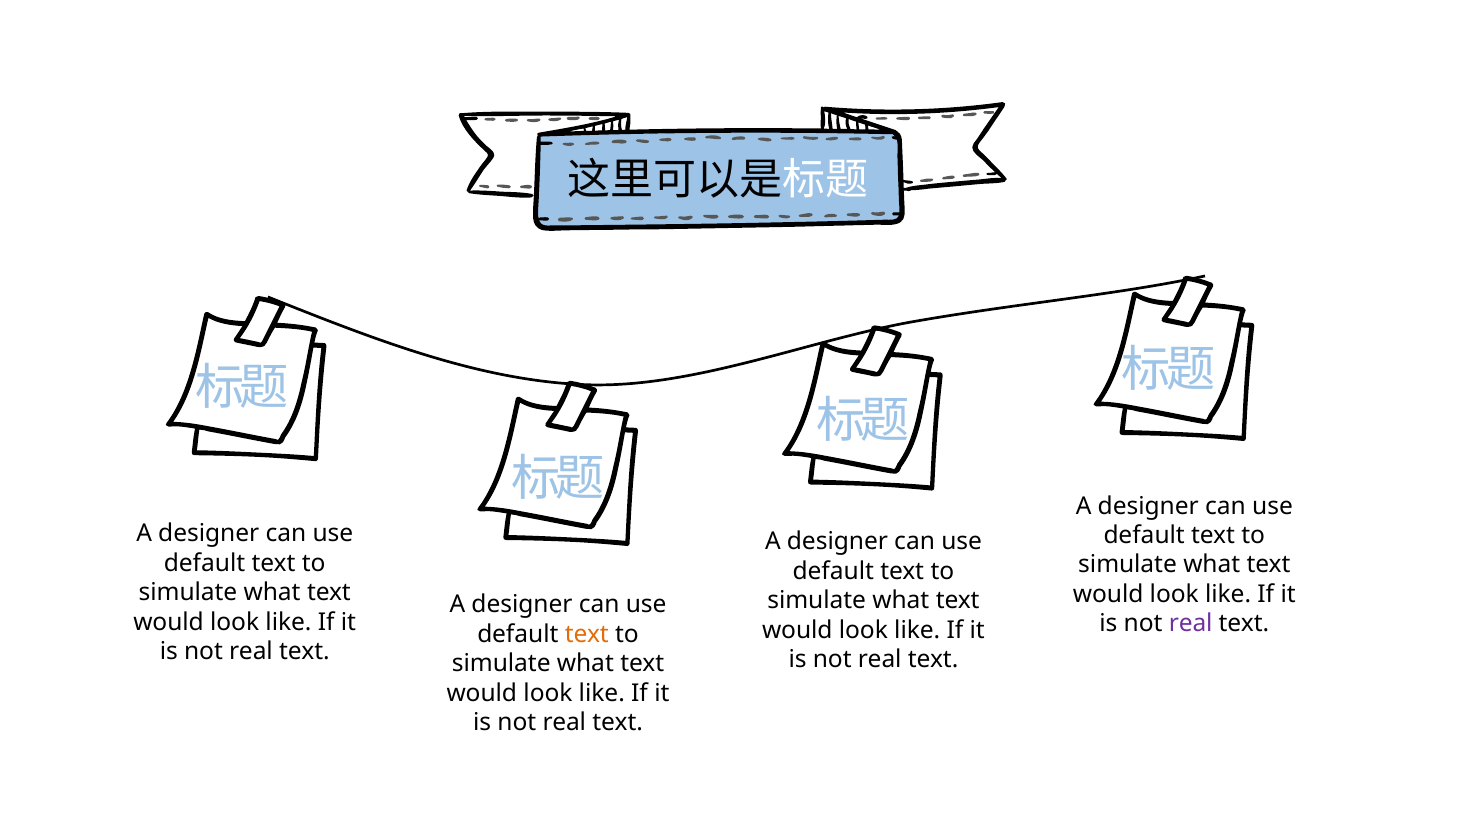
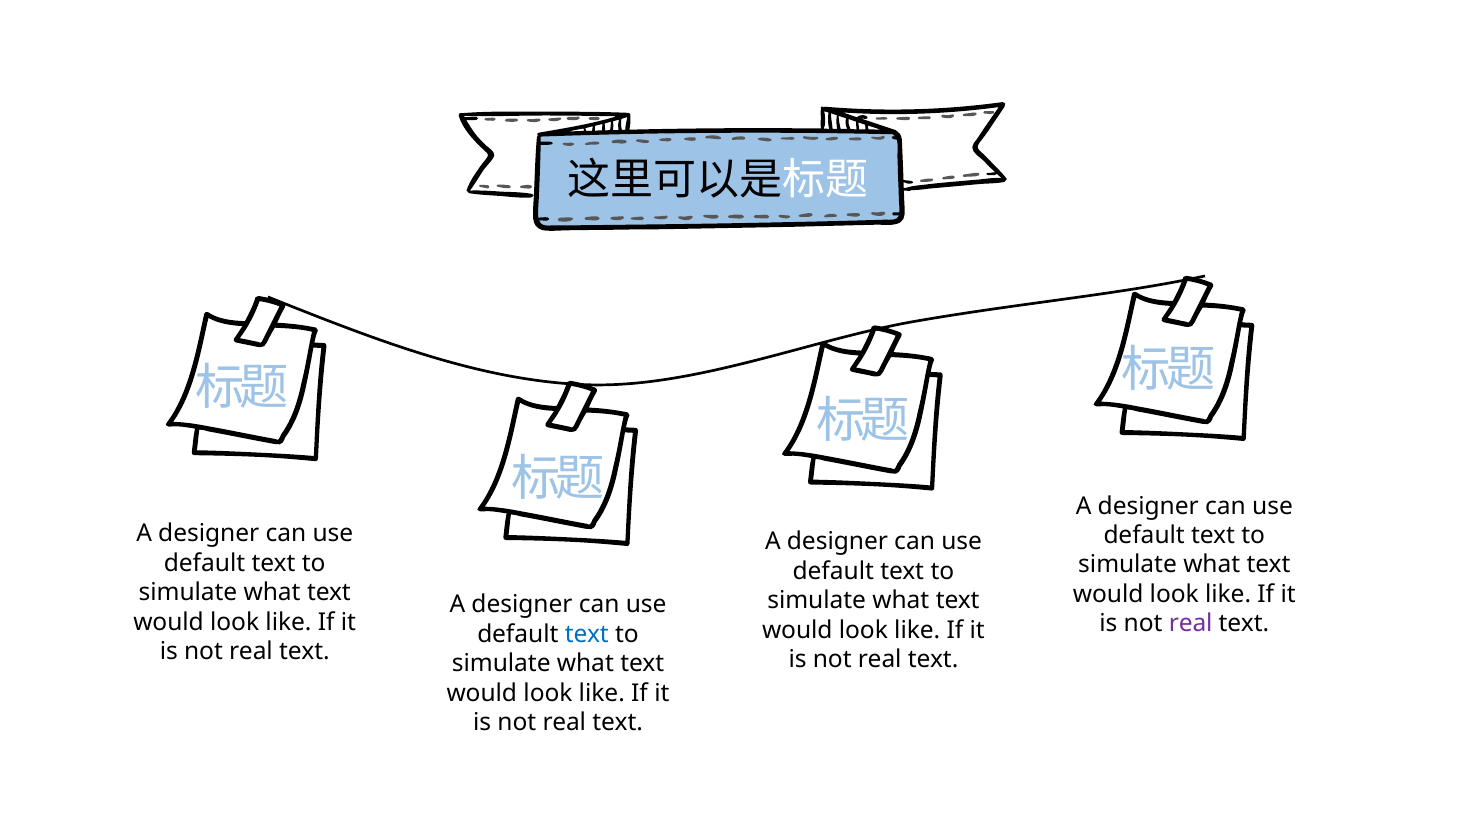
text colour: orange -> blue (587, 634)
